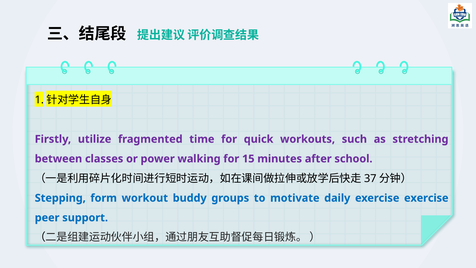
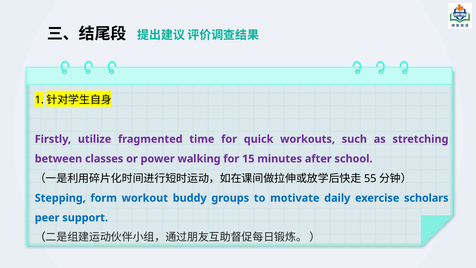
37: 37 -> 55 (370, 178)
exercise exercise: exercise -> scholars (426, 198)
